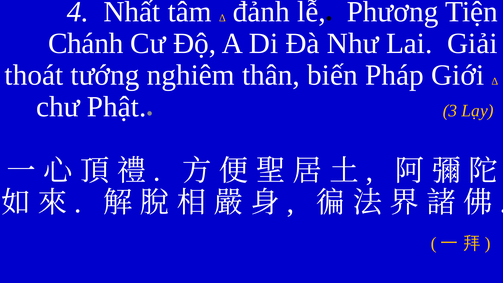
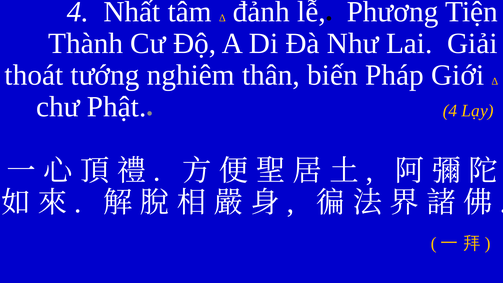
Chánh: Chánh -> Thành (86, 43)
3: 3 -> 4 (450, 111)
